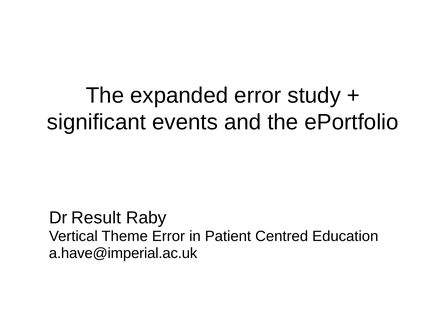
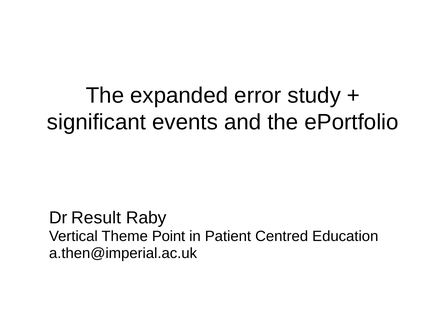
Theme Error: Error -> Point (169, 236)
a.have@imperial.ac.uk: a.have@imperial.ac.uk -> a.then@imperial.ac.uk (123, 254)
